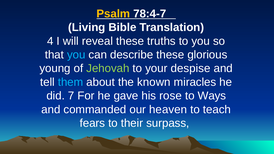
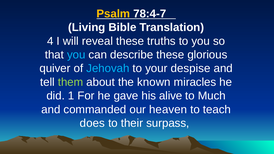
young: young -> quiver (55, 68)
Jehovah colour: light green -> light blue (108, 68)
them colour: light blue -> light green (71, 82)
7: 7 -> 1 (71, 96)
rose: rose -> alive (171, 96)
Ways: Ways -> Much (212, 96)
fears: fears -> does (92, 123)
